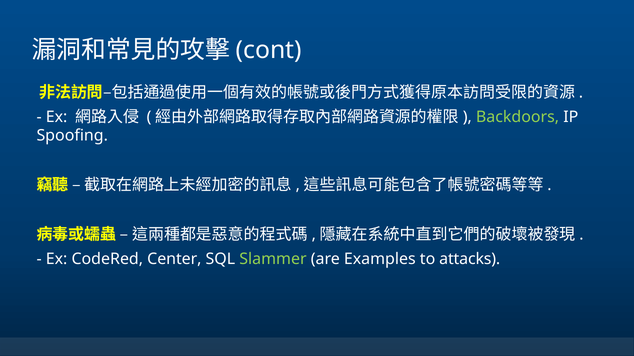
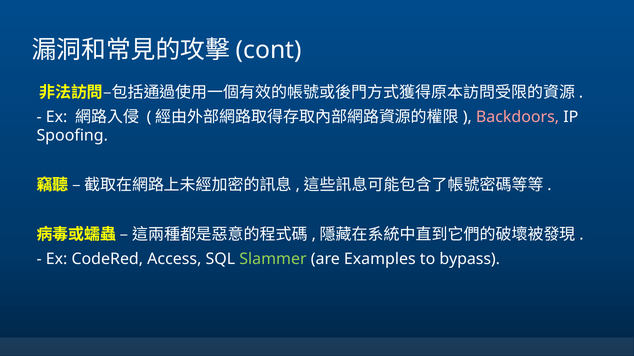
Backdoors colour: light green -> pink (518, 117)
Center: Center -> Access (174, 260)
attacks: attacks -> bypass (470, 260)
